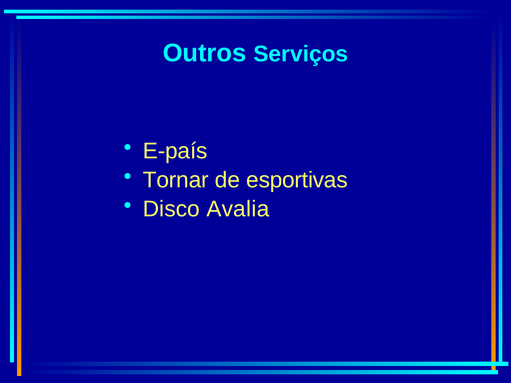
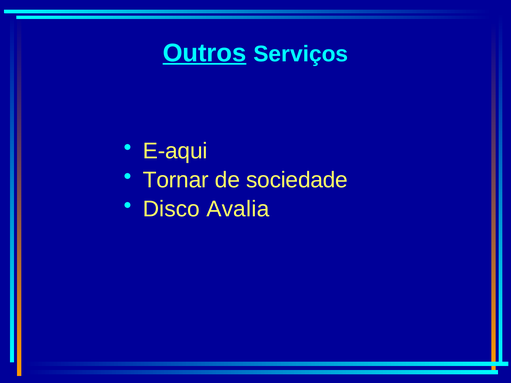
Outros underline: none -> present (205, 53)
E-país: E-país -> E-aqui (175, 151)
esportivas: esportivas -> sociedade (297, 180)
